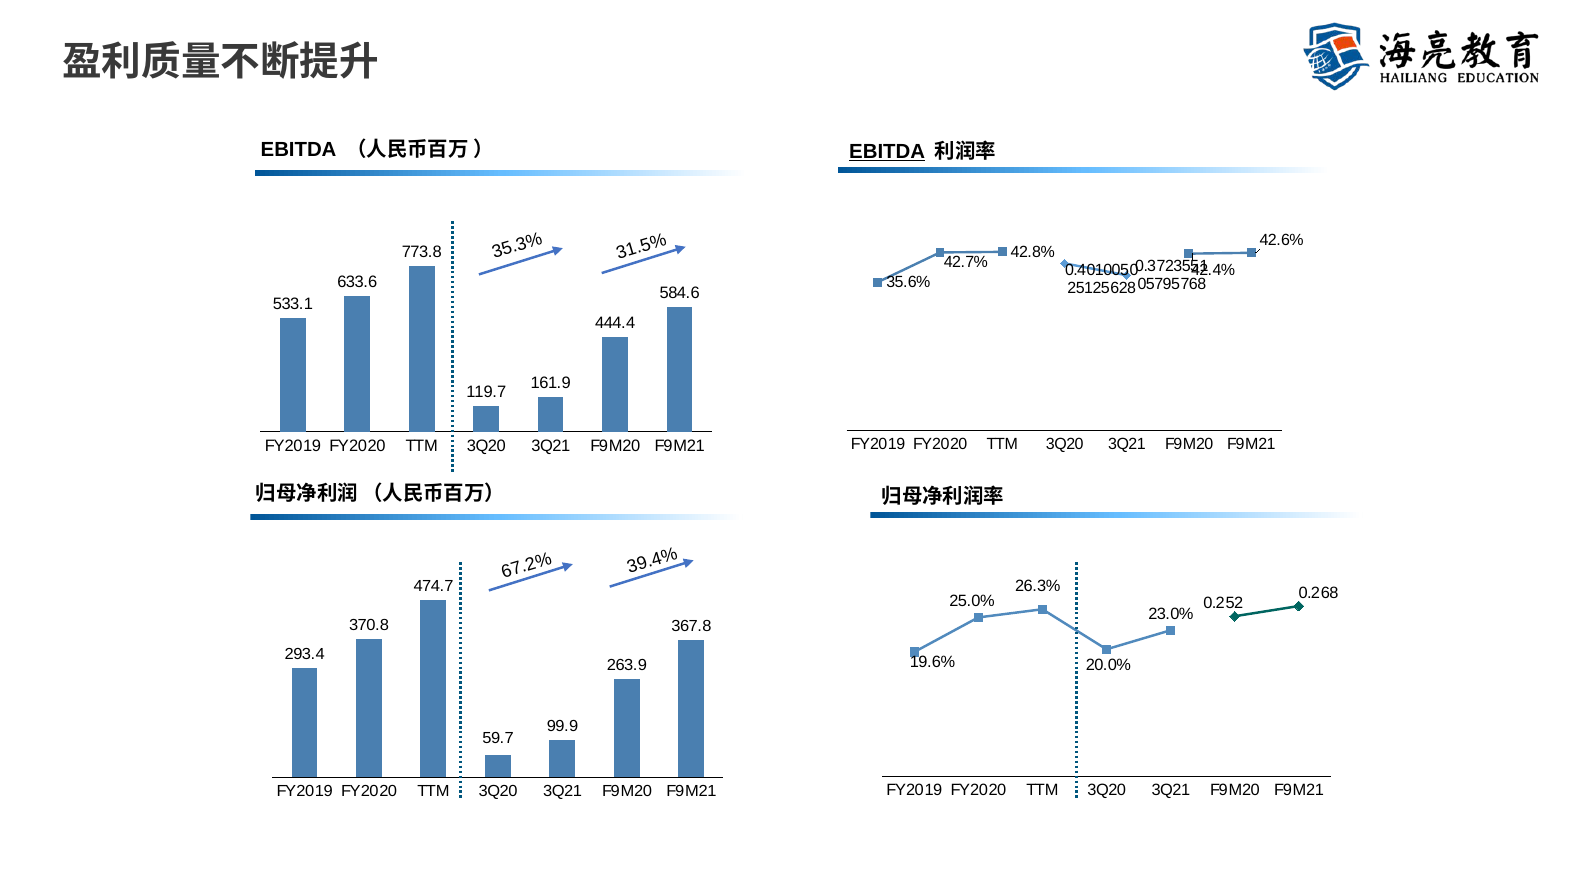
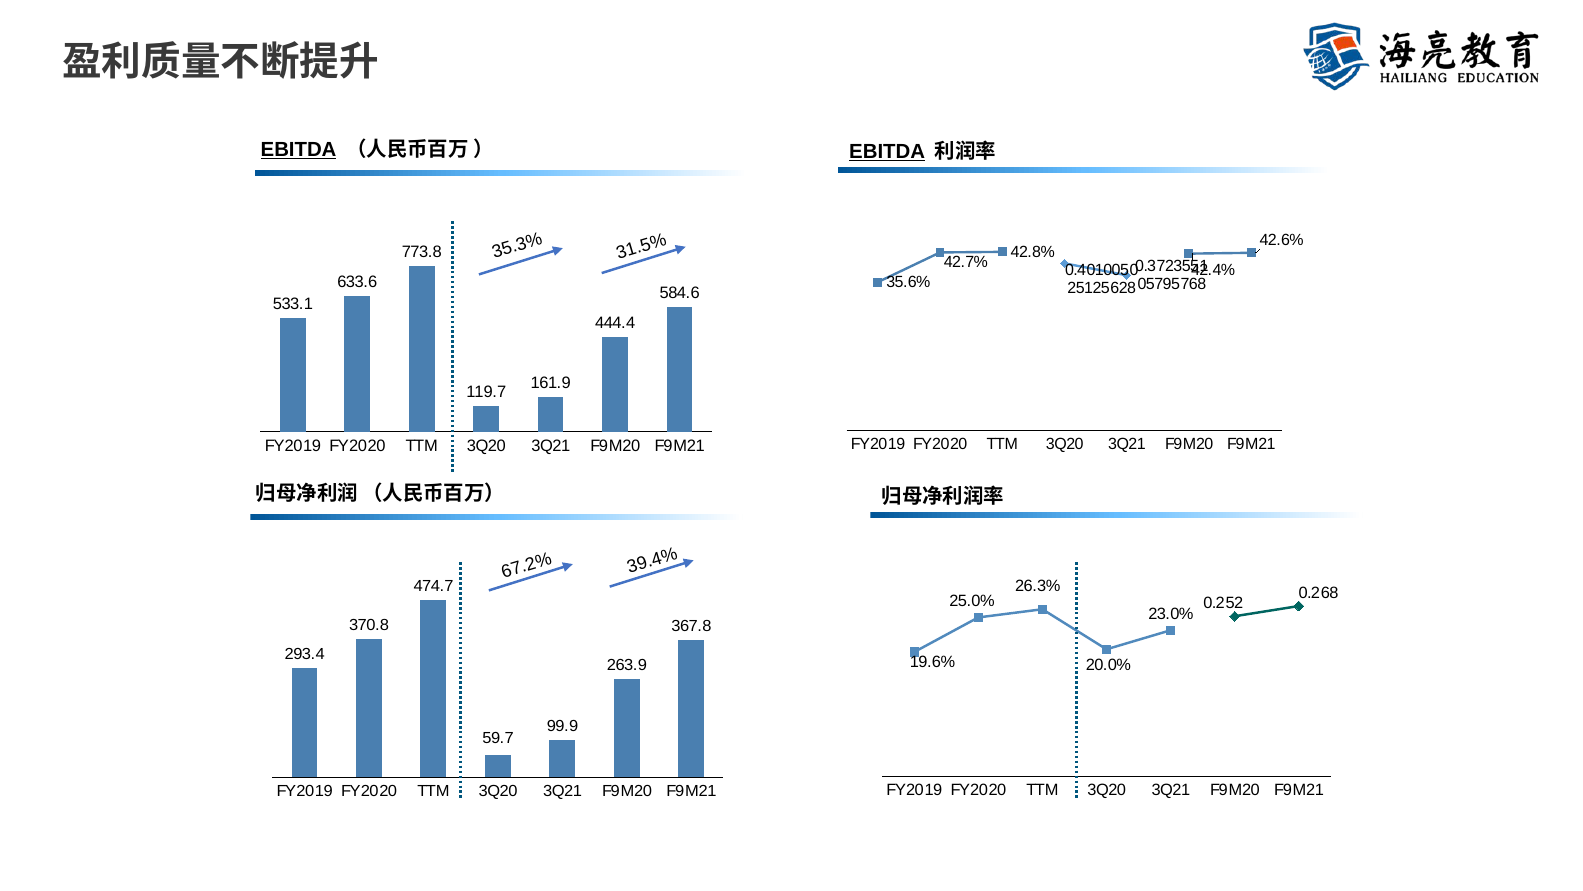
EBITDA underline: none -> present (299, 149)
